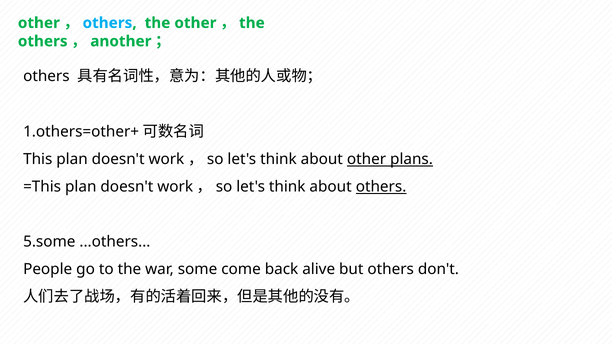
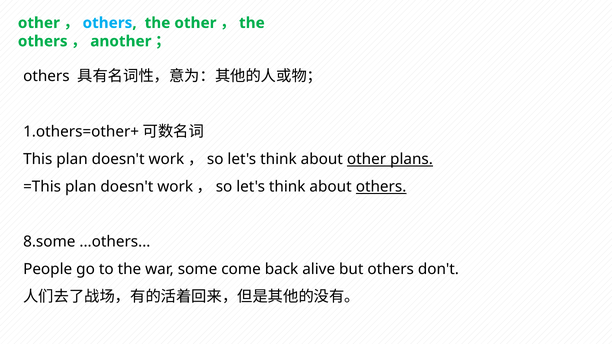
5.some: 5.some -> 8.some (49, 242)
